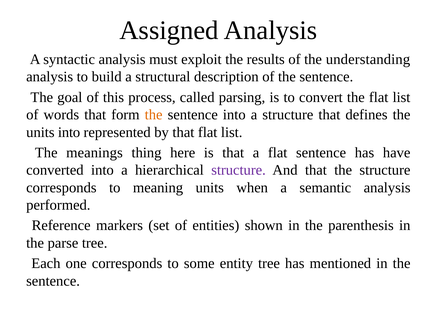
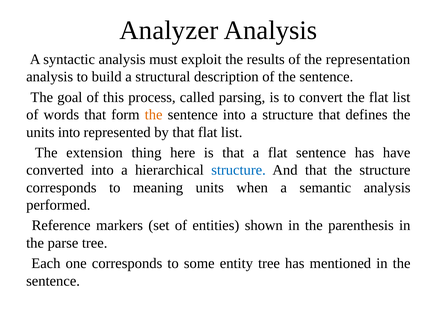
Assigned: Assigned -> Analyzer (169, 30)
understanding: understanding -> representation (368, 59)
meanings: meanings -> extension (94, 153)
structure colour: purple -> blue (239, 170)
